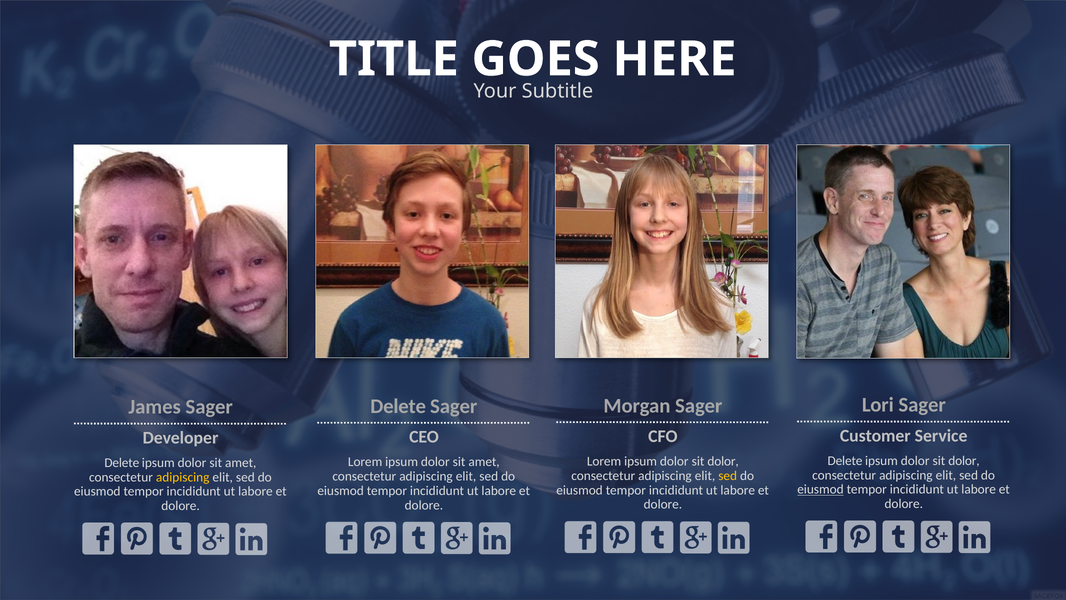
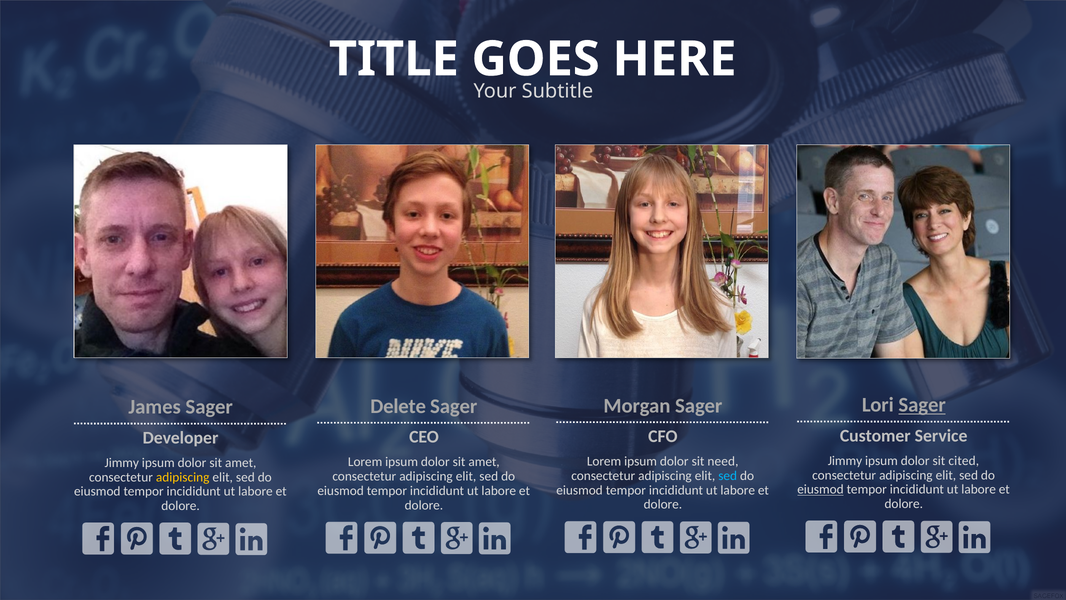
Sager underline: none -> present (922, 405)
Delete: Delete -> Jimmy (845, 460)
dolor: dolor -> cited (964, 460)
dolor: dolor -> need (723, 461)
Delete: Delete -> Jimmy (122, 462)
sed colour: yellow -> light blue (728, 475)
